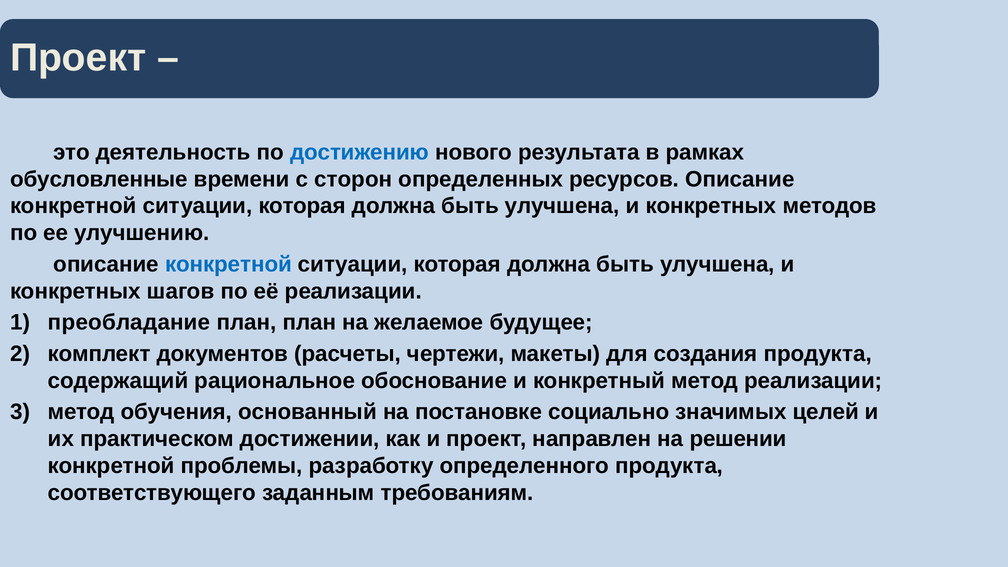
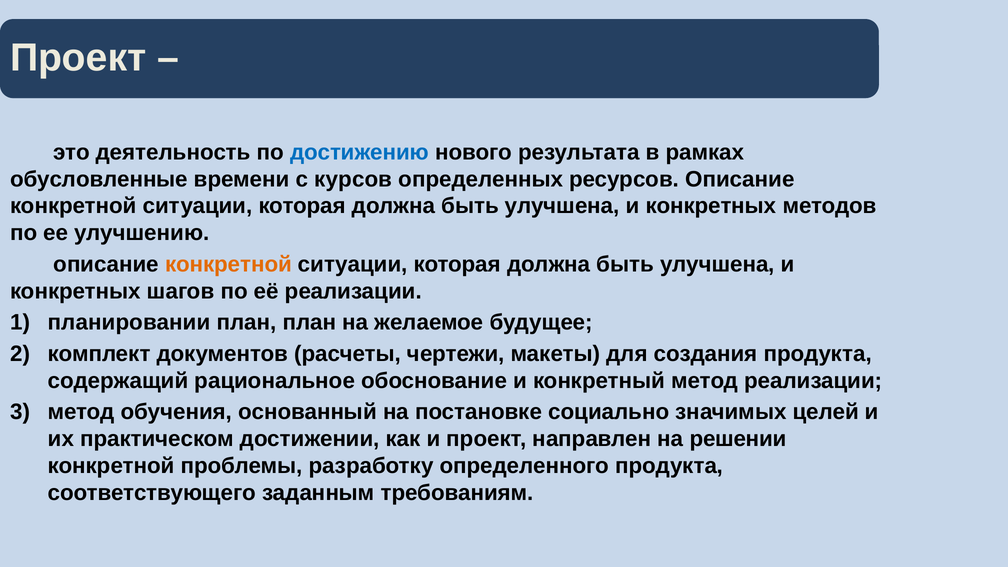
сторон: сторон -> курсов (353, 179)
конкретной colour: blue -> orange (228, 264)
преобладание: преобладание -> планировании (129, 323)
